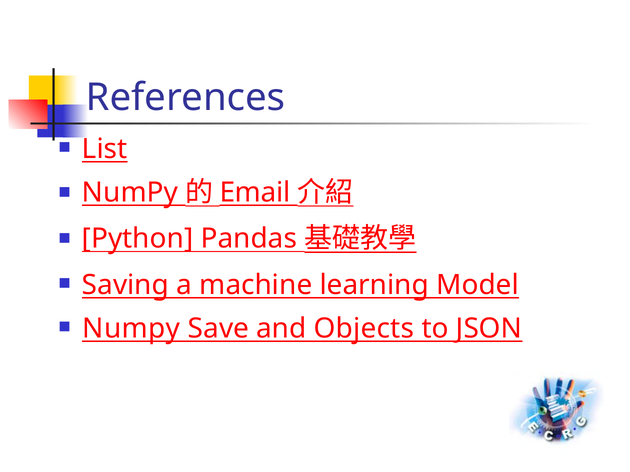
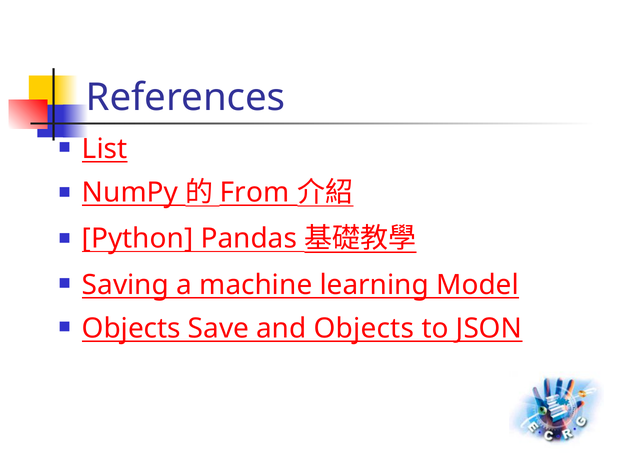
Email: Email -> From (255, 193)
Numpy: Numpy -> Objects (131, 329)
